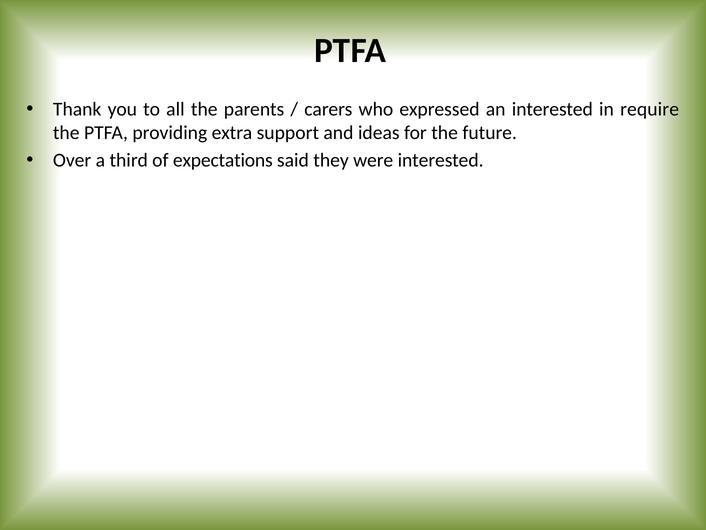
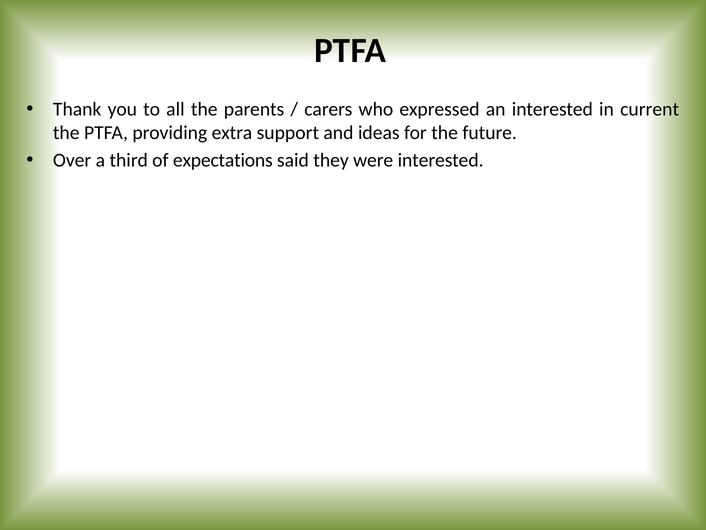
require: require -> current (650, 109)
